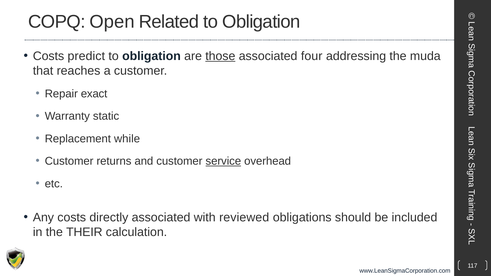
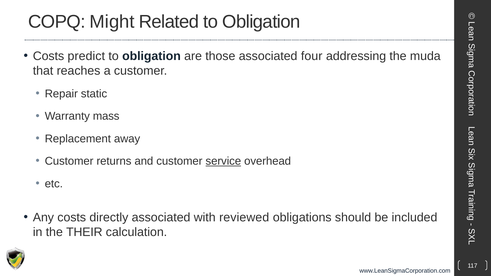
Open: Open -> Might (112, 22)
those underline: present -> none (220, 56)
exact: exact -> static (94, 94)
static: static -> mass (106, 116)
while: while -> away (127, 139)
